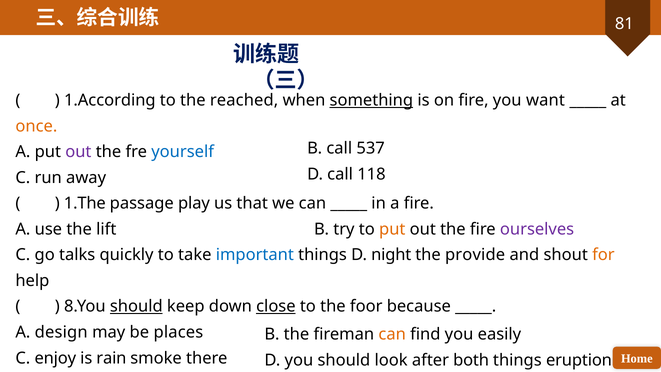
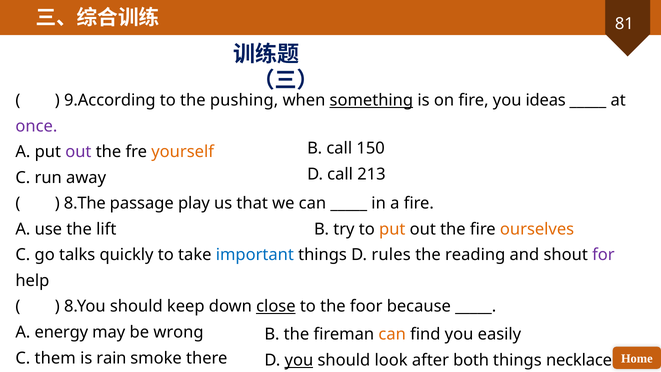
1.According: 1.According -> 9.According (110, 100)
reached: reached -> pushing (244, 100)
want: want -> ideas (546, 100)
once colour: orange -> purple (36, 126)
537: 537 -> 150 (371, 148)
yourself colour: blue -> orange (183, 152)
118: 118 -> 213 (371, 174)
1.The: 1.The -> 8.The (85, 203)
ourselves colour: purple -> orange (537, 229)
night: night -> rules (391, 255)
provide: provide -> reading (475, 255)
for colour: orange -> purple (603, 255)
should underline: present -> none (136, 306)
design: design -> energy (61, 332)
places: places -> wrong (178, 332)
enjoy: enjoy -> them (55, 358)
you underline: none -> present (299, 360)
eruption: eruption -> necklace (579, 360)
